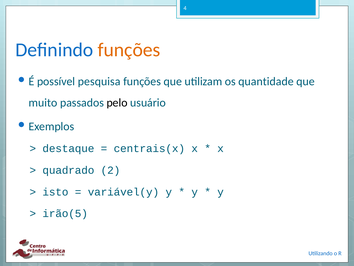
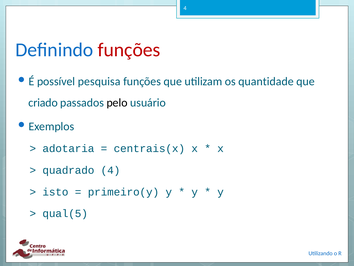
funções colour: orange -> red (129, 50)
muito: muito -> criado (43, 103)
destaque: destaque -> adotaria (68, 148)
quadrado 2: 2 -> 4 (110, 170)
variável(y: variável(y -> primeiro(y (123, 192)
irão(5: irão(5 -> qual(5 (65, 213)
